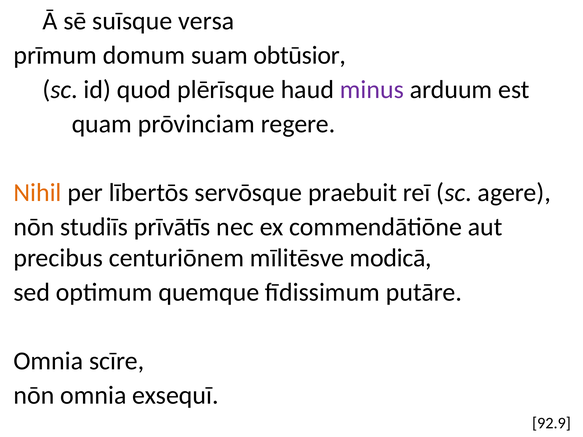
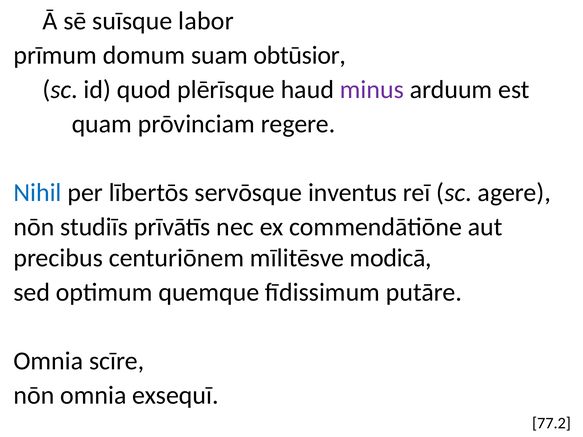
versa: versa -> labor (206, 21)
Nihil colour: orange -> blue (37, 193)
praebuit: praebuit -> inventus (353, 193)
92.9: 92.9 -> 77.2 (551, 423)
